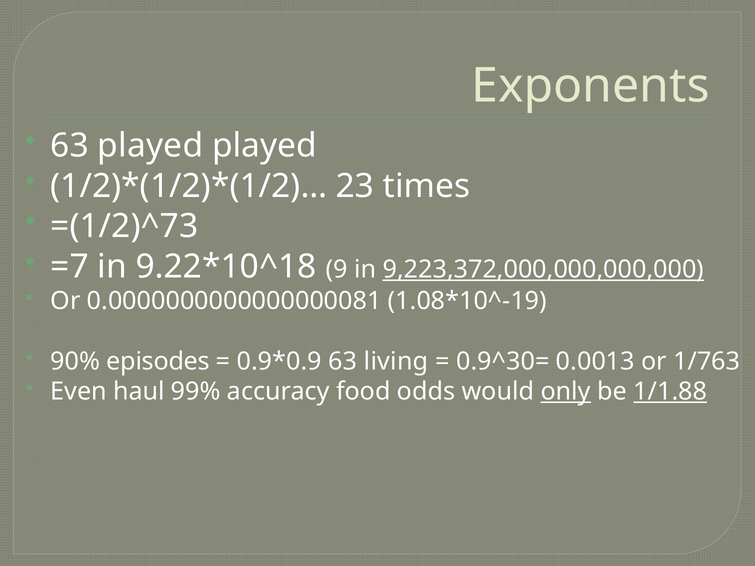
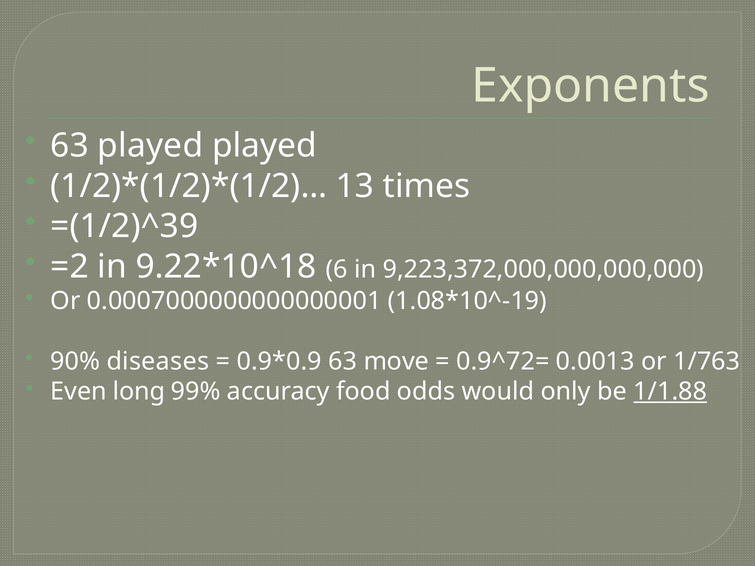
23: 23 -> 13 (355, 186)
=(1/2)^73: =(1/2)^73 -> =(1/2)^39 (124, 226)
=7: =7 -> =2 (70, 267)
9: 9 -> 6 (337, 269)
9,223,372,000,000,000,000 underline: present -> none (543, 269)
0.0000000000000000081: 0.0000000000000000081 -> 0.0007000000000000001 (234, 301)
episodes: episodes -> diseases (158, 362)
living: living -> move (396, 362)
0.9^30=: 0.9^30= -> 0.9^72= (503, 362)
haul: haul -> long (139, 392)
only underline: present -> none (566, 392)
